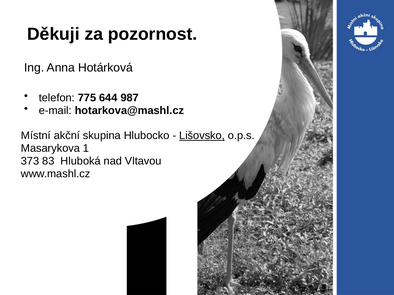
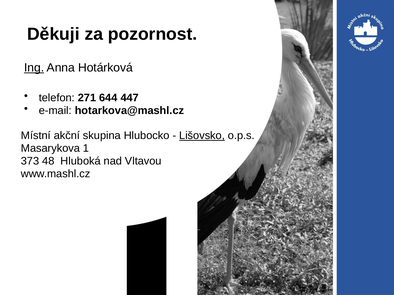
Ing underline: none -> present (34, 68)
775: 775 -> 271 (87, 98)
987: 987 -> 447 (130, 98)
83: 83 -> 48 (48, 161)
